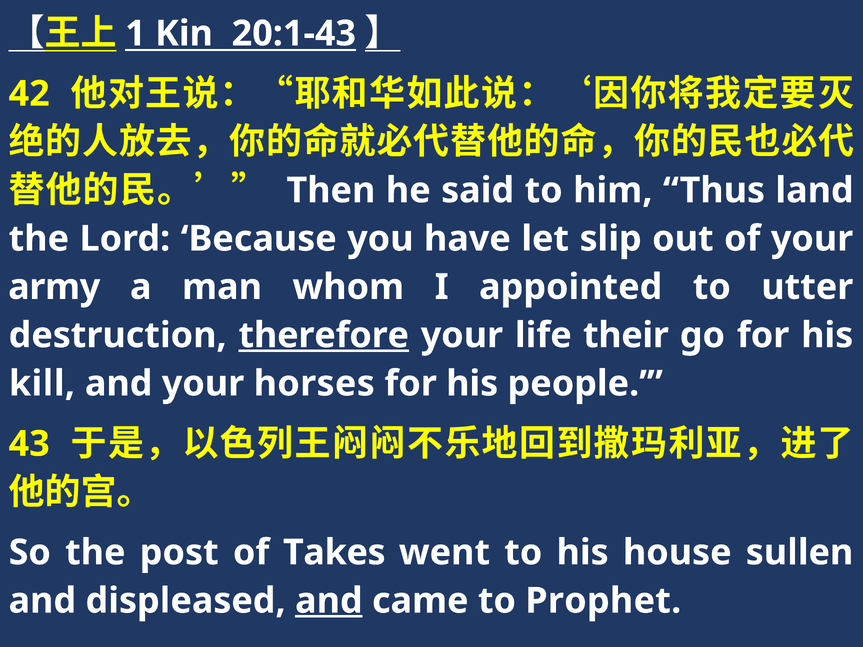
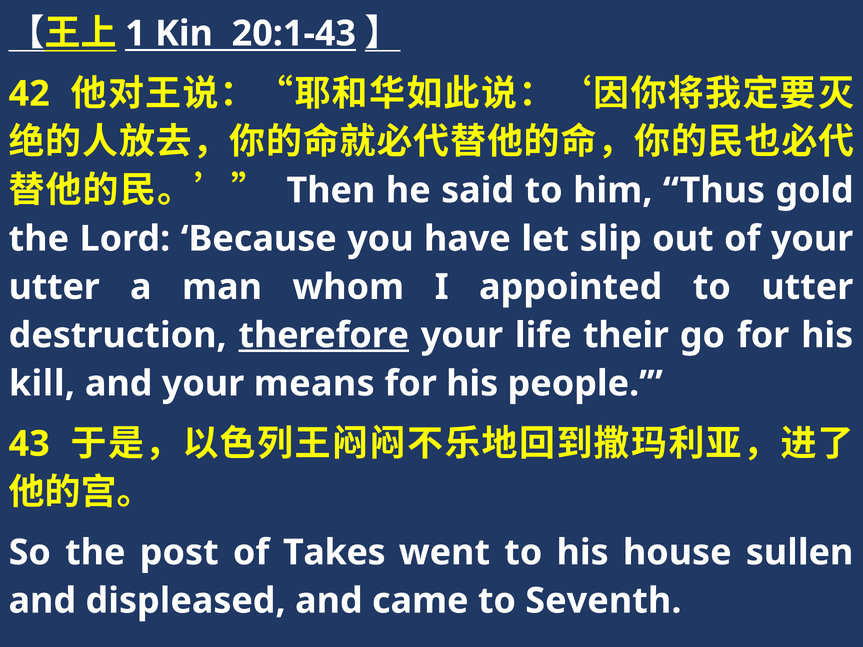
land: land -> gold (815, 191)
army: army -> utter (54, 287)
horses: horses -> means (314, 384)
and underline: present -> none (329, 601)
Prophet: Prophet -> Seventh (603, 601)
